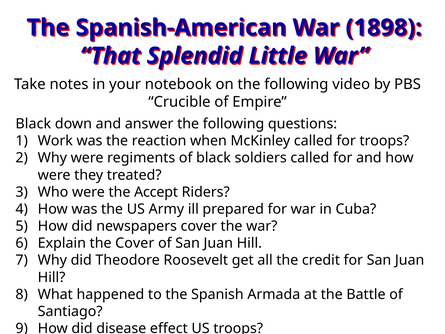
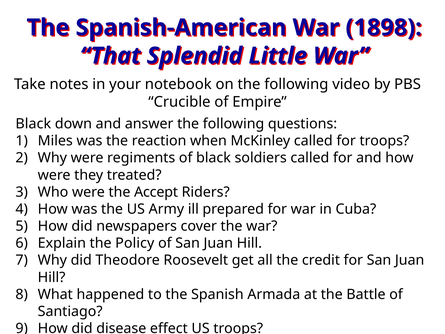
Work: Work -> Miles (55, 141)
the Cover: Cover -> Policy (135, 243)
